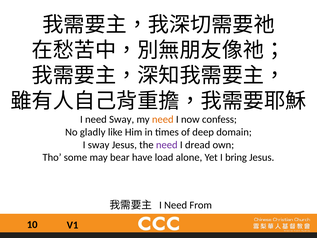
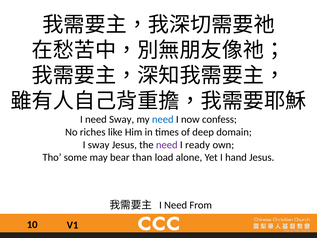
need colour: orange -> blue (163, 119)
gladly: gladly -> riches (93, 132)
dread: dread -> ready (198, 145)
have: have -> than (142, 157)
bring: bring -> hand (236, 157)
